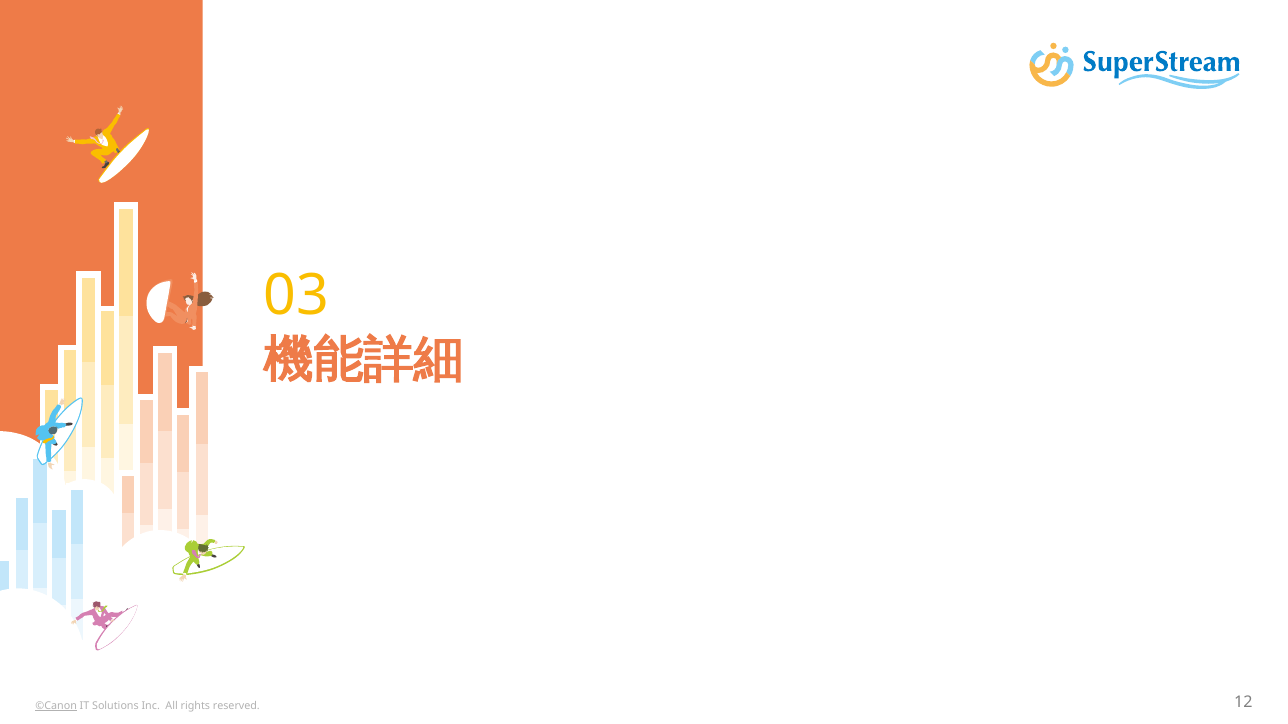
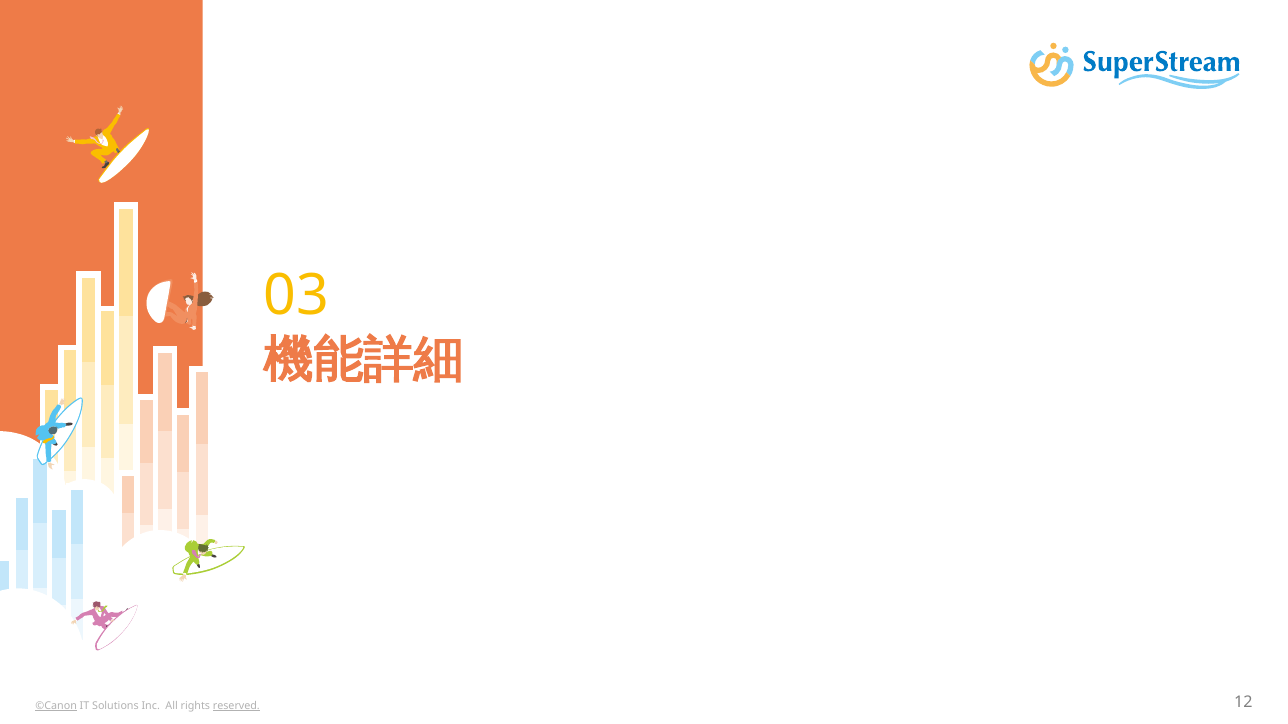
reserved underline: none -> present (236, 706)
